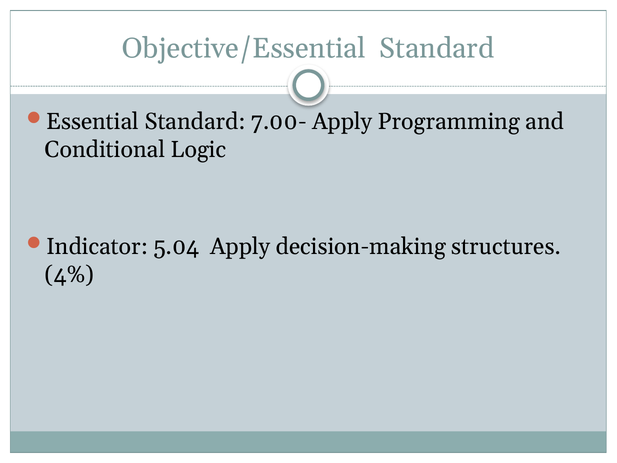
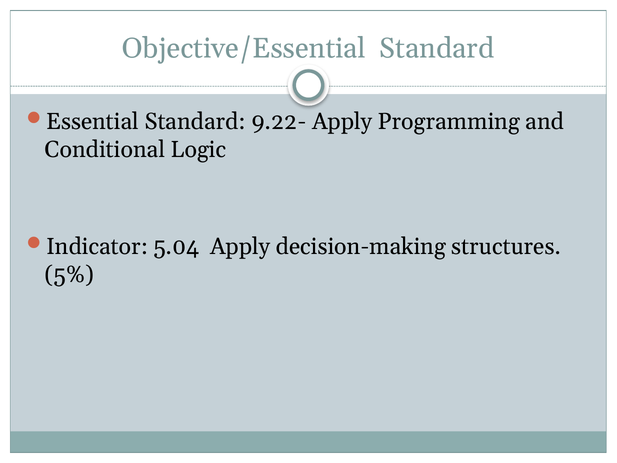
7.00-: 7.00- -> 9.22- (279, 122)
4%: 4% -> 5% (69, 274)
